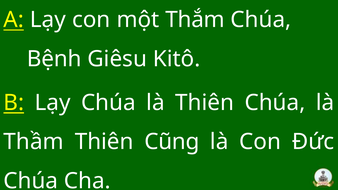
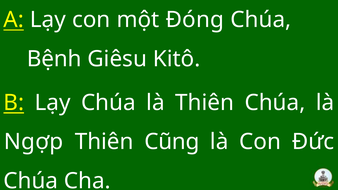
Thắm: Thắm -> Đóng (195, 20)
Thầm: Thầm -> Ngợp (34, 142)
